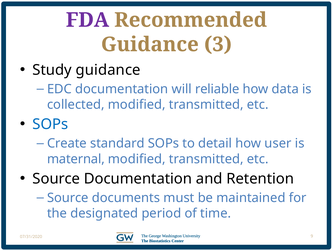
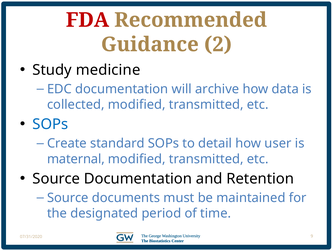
FDA colour: purple -> red (87, 20)
3: 3 -> 2 (218, 44)
Study guidance: guidance -> medicine (108, 70)
reliable: reliable -> archive (217, 89)
